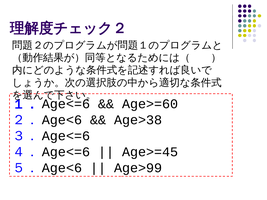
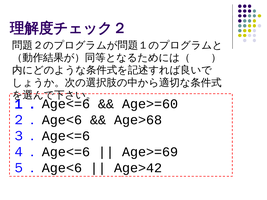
Age>38: Age>38 -> Age>68 (138, 120)
Age>=45: Age>=45 -> Age>=69 (150, 152)
Age>99: Age>99 -> Age>42 (138, 168)
